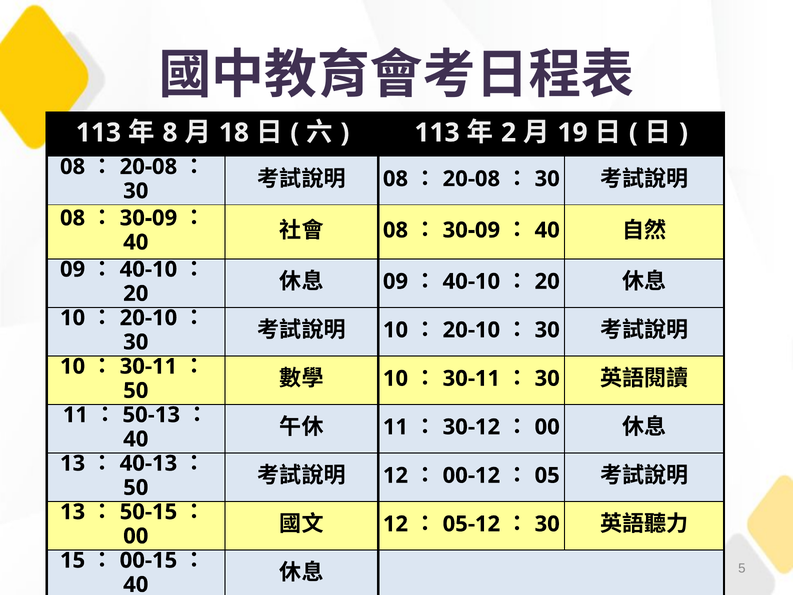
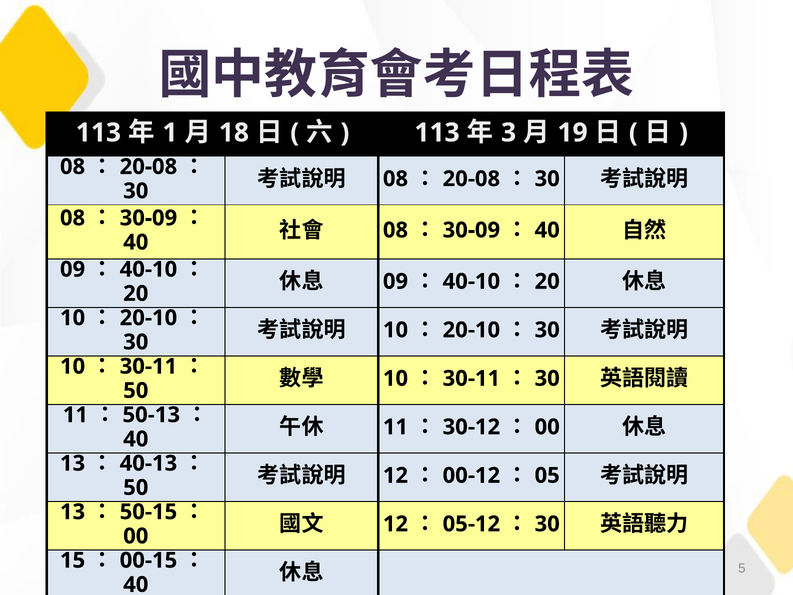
8: 8 -> 1 (170, 133)
2: 2 -> 3 (509, 133)
